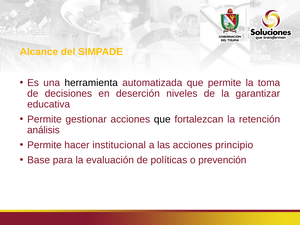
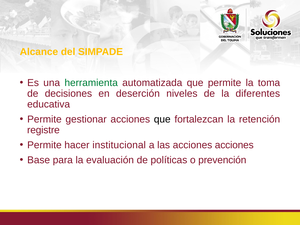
herramienta colour: black -> green (91, 83)
garantizar: garantizar -> diferentes (258, 94)
análisis: análisis -> registre (43, 130)
acciones principio: principio -> acciones (234, 145)
